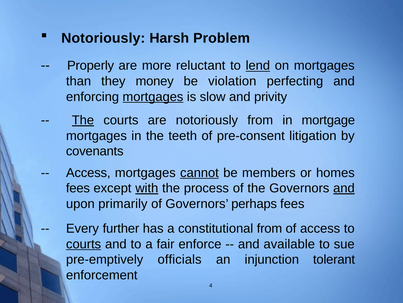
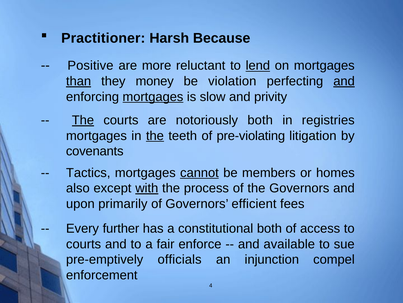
Notoriously: Notoriously -> Practitioner (103, 38)
Problem: Problem -> Because (222, 38)
Properly: Properly -> Positive (90, 66)
than underline: none -> present (79, 81)
and underline: none -> present (344, 81)
notoriously from: from -> both (260, 120)
mortgage: mortgage -> registries (328, 120)
the underline: none -> present (155, 135)
pre-consent: pre-consent -> pre-violating (251, 135)
Access: Access -> Tactics (88, 172)
fees: fees -> also (78, 188)
and underline: present -> none (344, 188)
perhaps: perhaps -> efficient (254, 203)
constitutional from: from -> both (269, 228)
courts underline: present -> none (84, 244)
tolerant: tolerant -> compel (334, 259)
